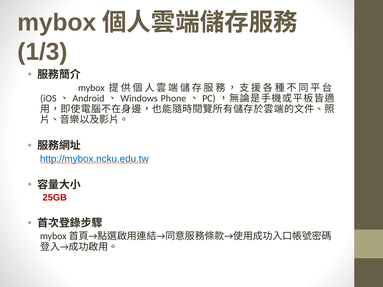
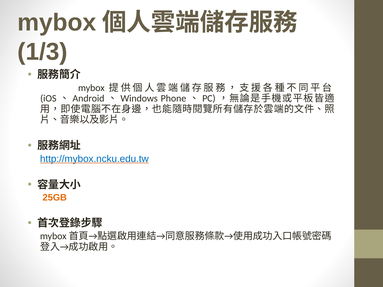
25GB colour: red -> orange (55, 198)
